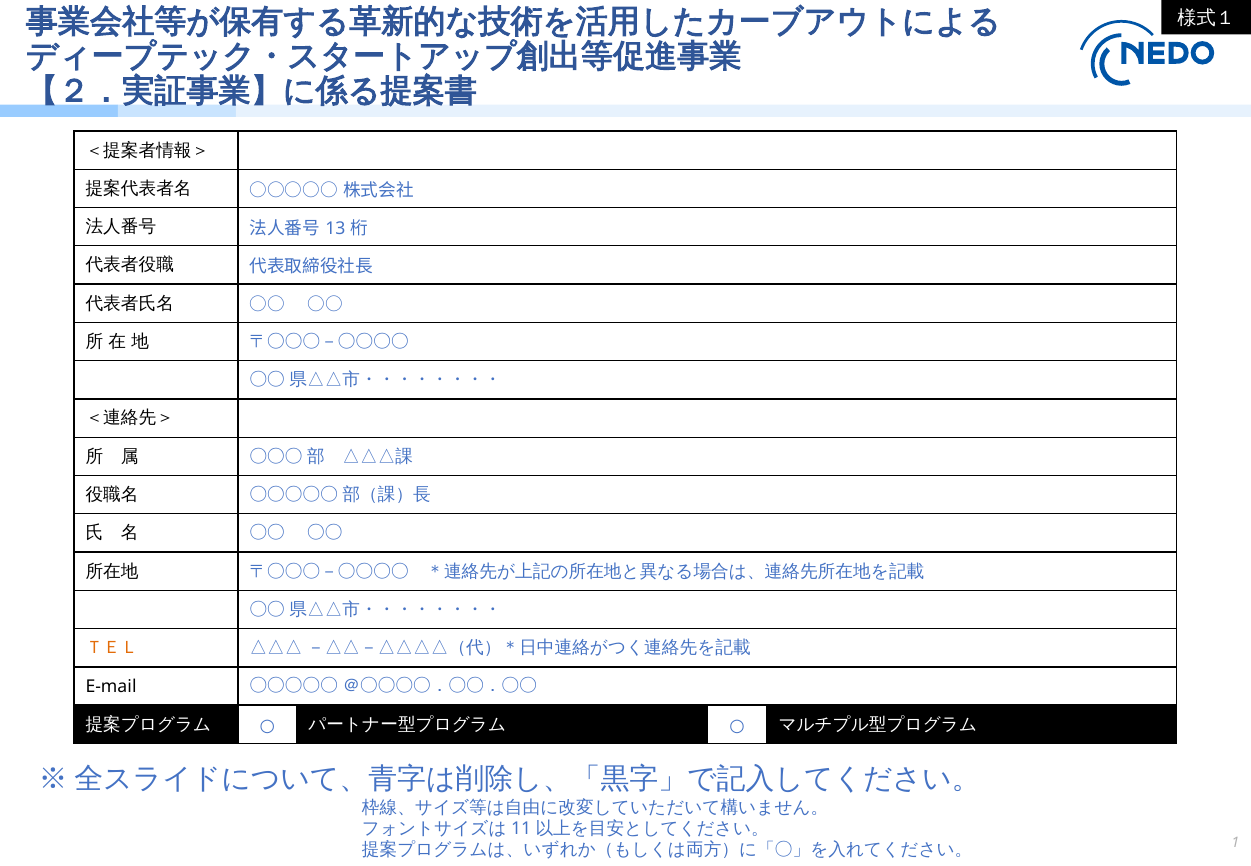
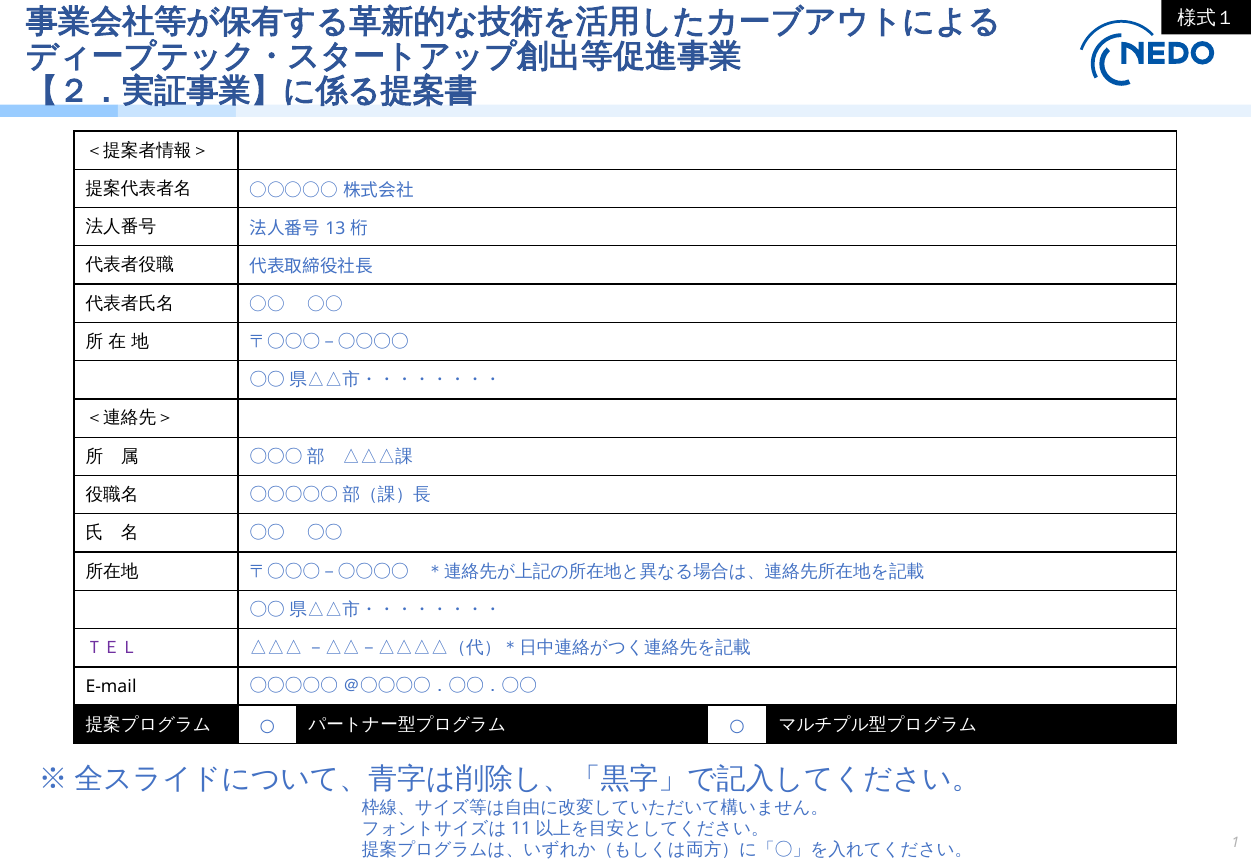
ＴＥＬ colour: orange -> purple (112, 648)
